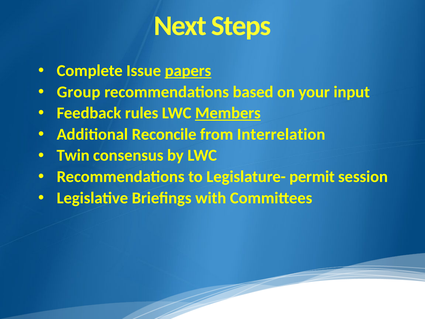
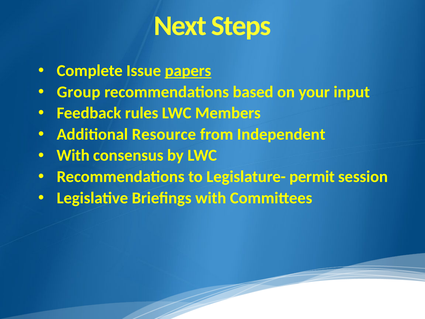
Members underline: present -> none (228, 113)
Reconcile: Reconcile -> Resource (164, 134)
Interrelation: Interrelation -> Independent (281, 134)
Twin: Twin -> With (73, 155)
